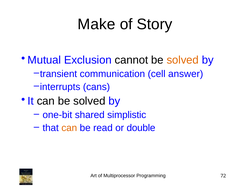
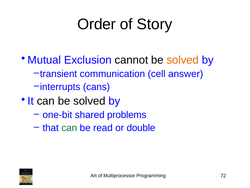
Make: Make -> Order (97, 24)
simplistic: simplistic -> problems (127, 115)
can colour: orange -> green (69, 128)
